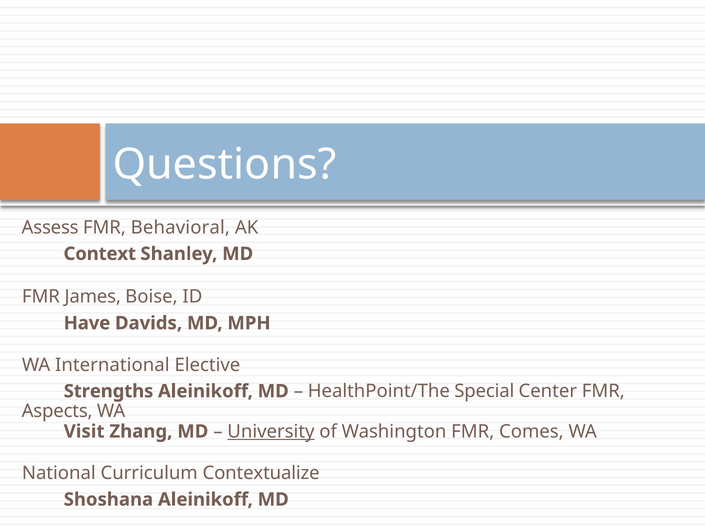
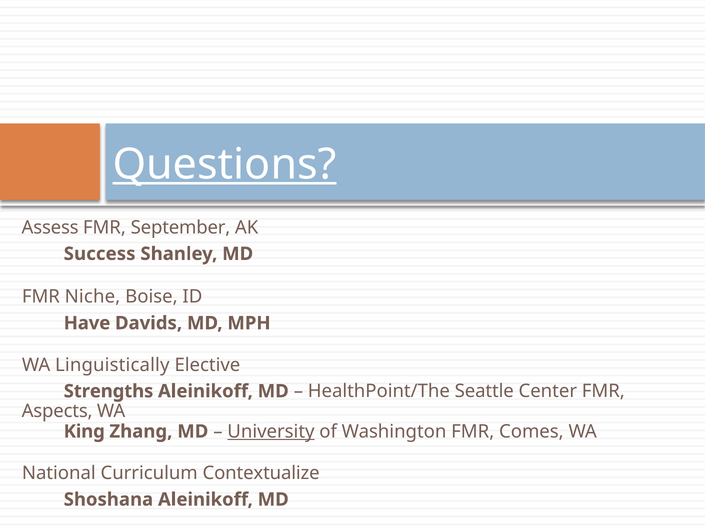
Questions underline: none -> present (225, 165)
Behavioral: Behavioral -> September (180, 227)
Context: Context -> Success (100, 254)
James: James -> Niche (93, 297)
International: International -> Linguistically (112, 365)
Special: Special -> Seattle (484, 391)
Visit: Visit -> King (84, 431)
